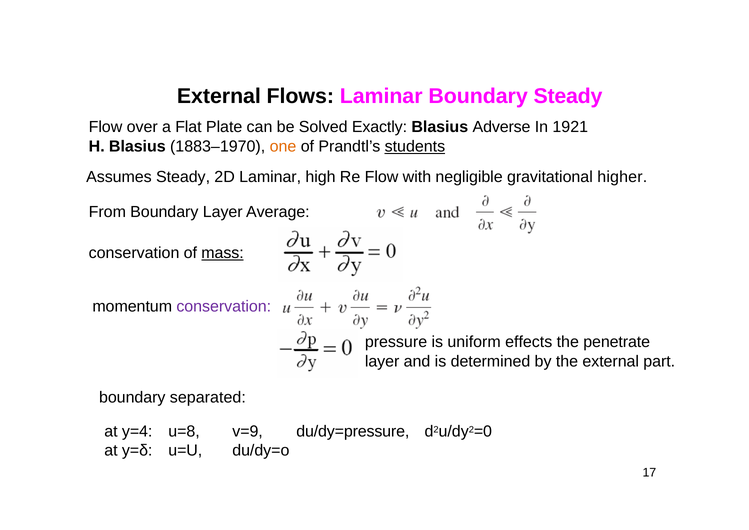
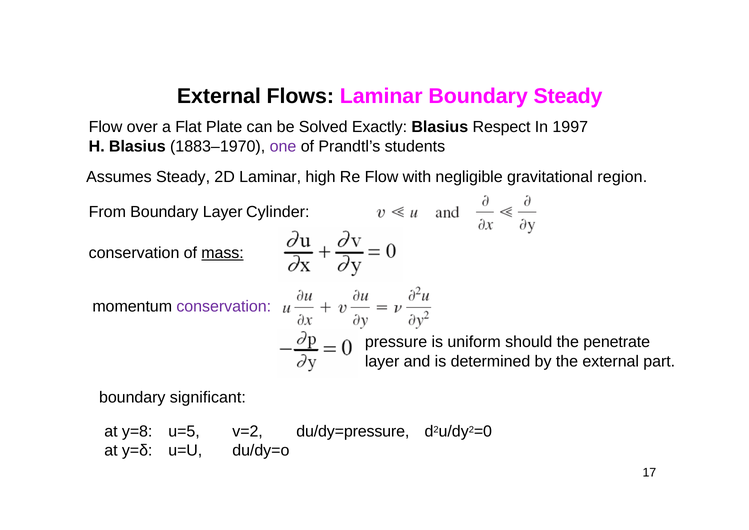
Adverse: Adverse -> Respect (502, 127)
1921: 1921 -> 1997 (570, 127)
one colour: orange -> purple (283, 146)
students underline: present -> none (415, 146)
higher: higher -> region (622, 177)
Average: Average -> Cylinder (278, 212)
effects: effects -> should (529, 342)
separated: separated -> significant (208, 398)
y=4: y=4 -> y=8 (137, 431)
u=8: u=8 -> u=5 (184, 431)
v=9: v=9 -> v=2 (248, 431)
